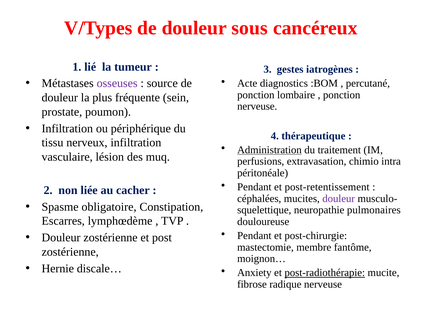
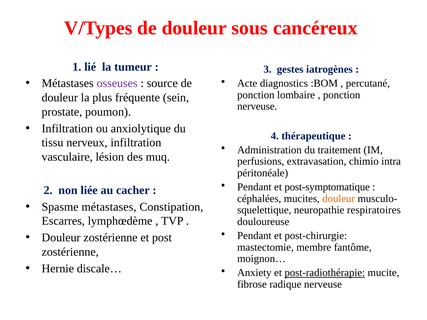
périphérique: périphérique -> anxiolytique (141, 129)
Administration underline: present -> none (269, 150)
post-retentissement: post-retentissement -> post-symptomatique (327, 187)
douleur colour: purple -> orange (339, 199)
Spasme obligatoire: obligatoire -> métastases (109, 207)
pulmonaires: pulmonaires -> respiratoires (374, 210)
